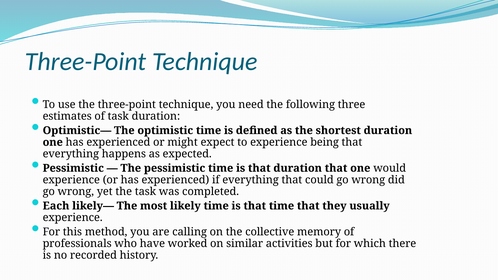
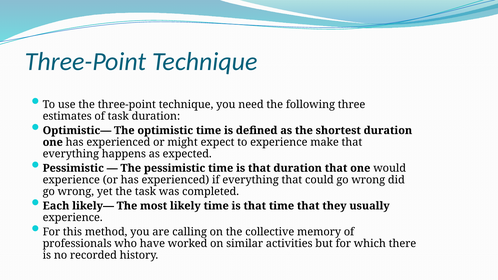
being: being -> make (325, 142)
